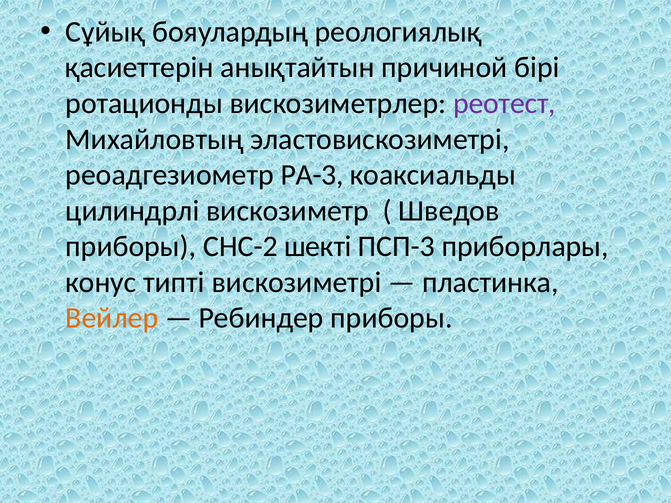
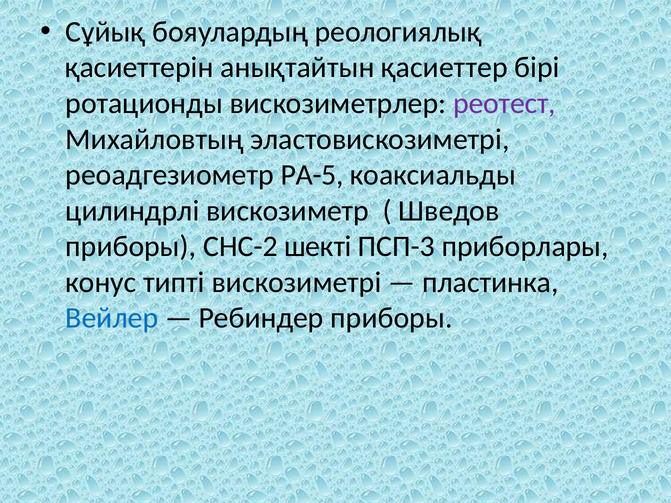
причиной: причиной -> қасиеттер (444, 68)
РА-3: РА-3 -> РА-5 (312, 175)
Вейлер colour: orange -> blue (112, 318)
